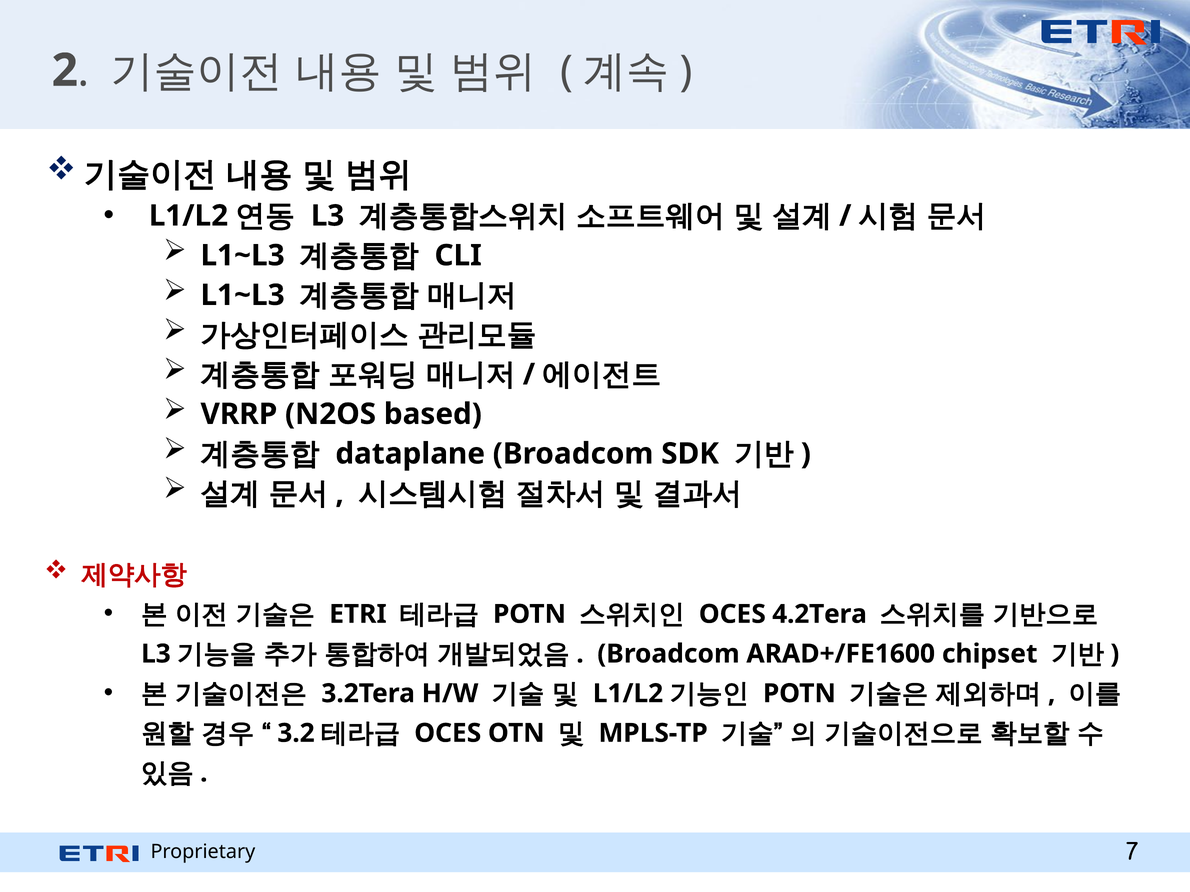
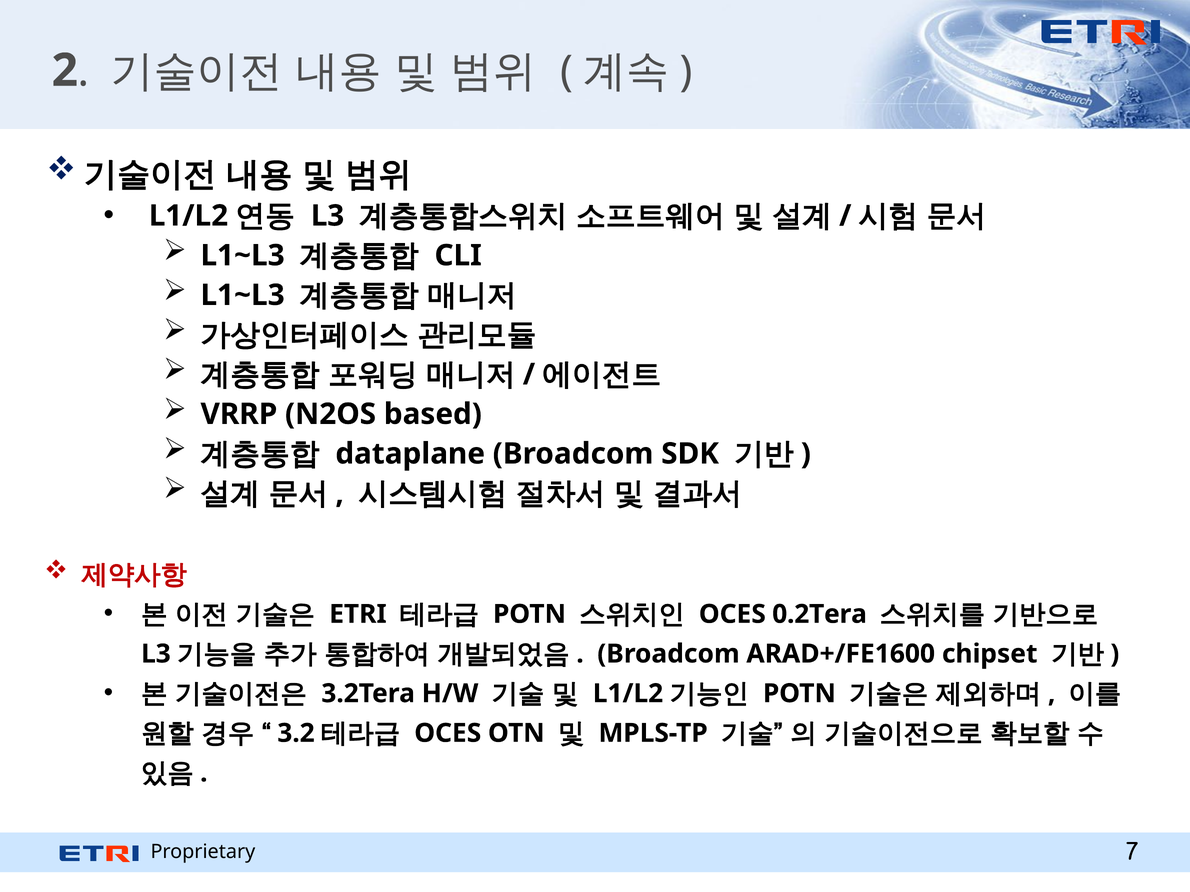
4.2Tera: 4.2Tera -> 0.2Tera (820, 614)
